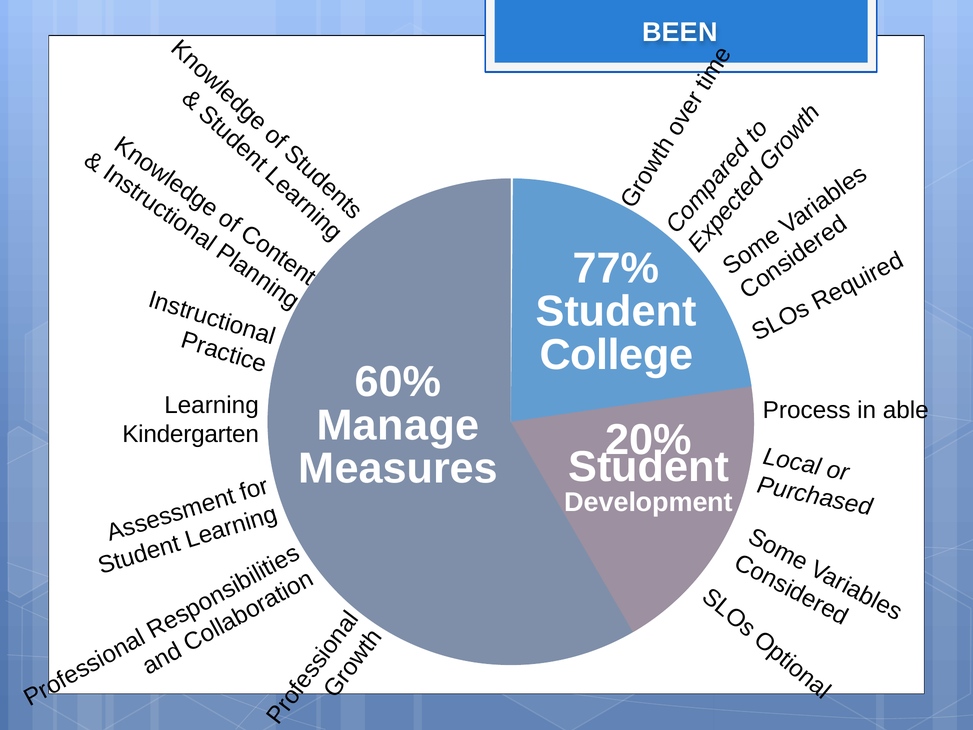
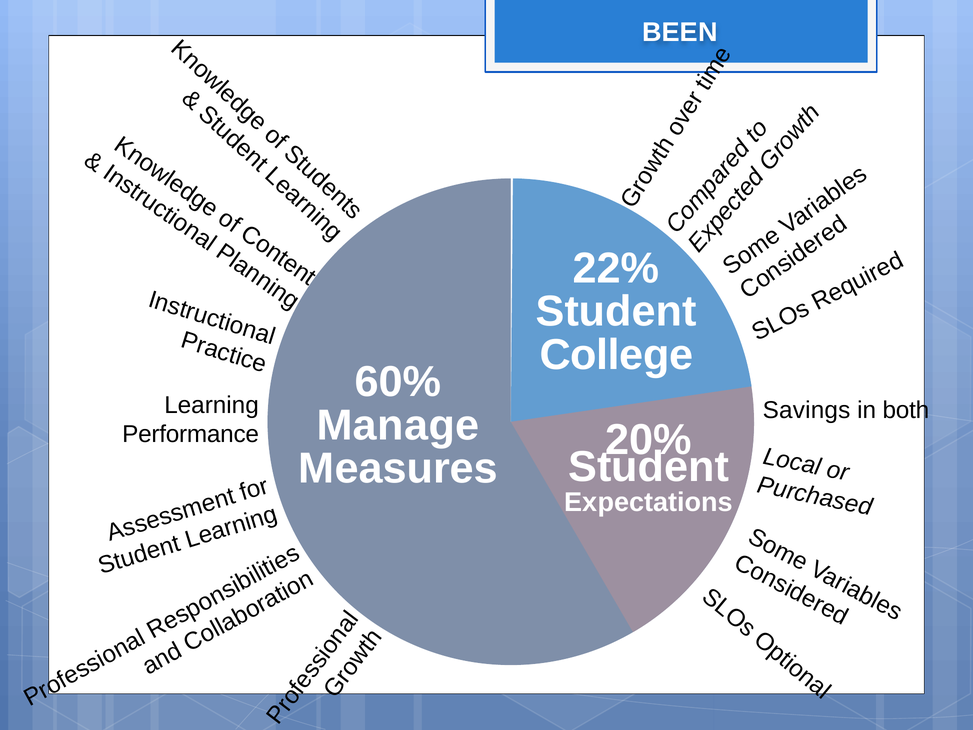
77%: 77% -> 22% (616, 268)
Process: Process -> Savings (807, 410)
able: able -> both (906, 410)
Kindergarten: Kindergarten -> Performance (191, 434)
Development: Development -> Expectations (649, 502)
